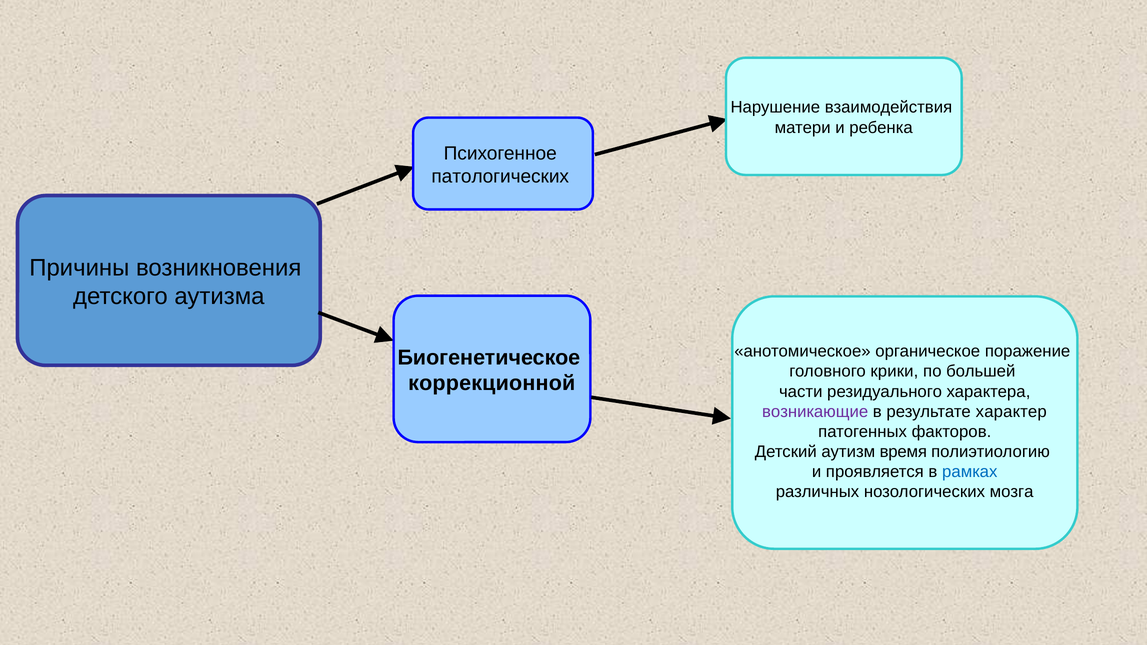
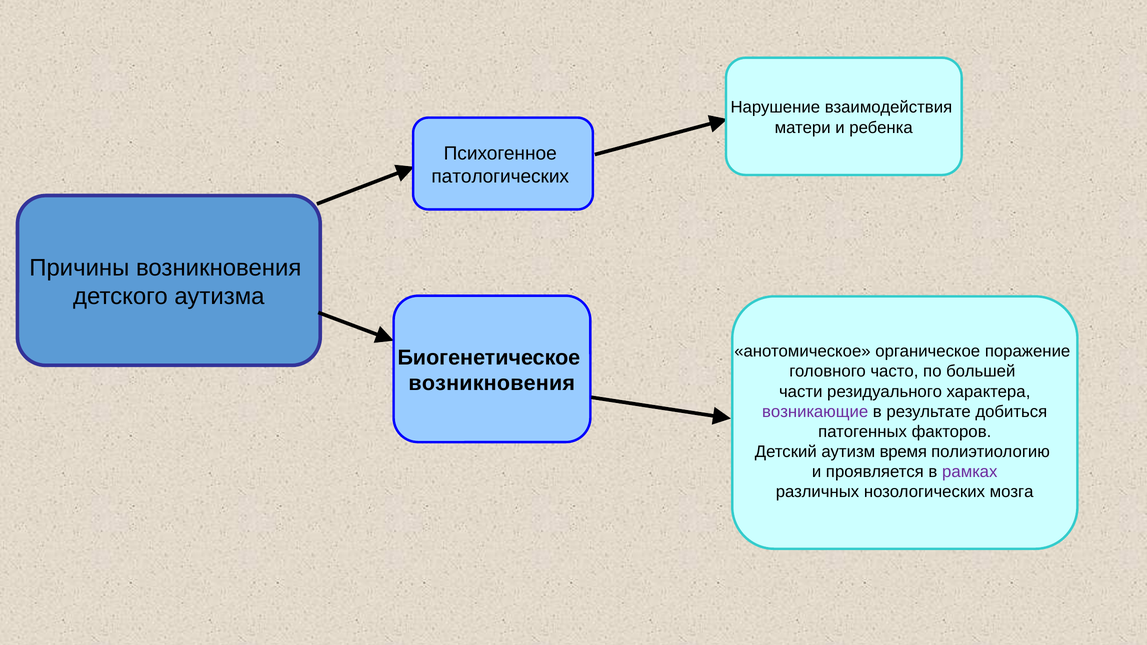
крики: крики -> часто (894, 372)
коррекционной: коррекционной -> возникновения (492, 383)
характер: характер -> добиться (1011, 412)
рамках colour: blue -> purple (970, 472)
